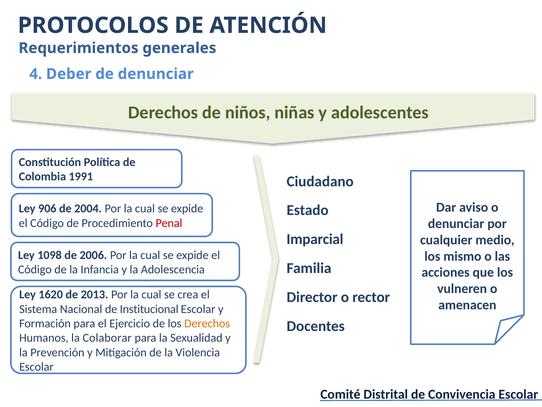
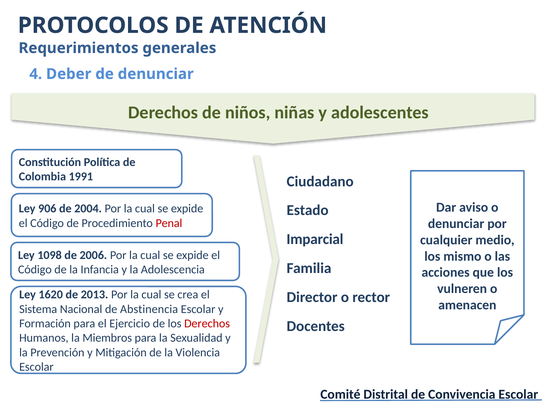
Institucional: Institucional -> Abstinencia (149, 309)
Derechos colour: orange -> red (207, 323)
Colaborar: Colaborar -> Miembros (107, 338)
